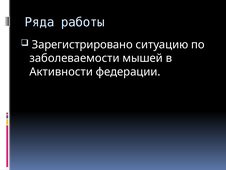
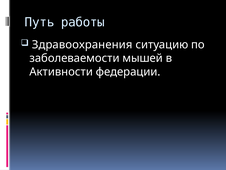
Ряда: Ряда -> Путь (40, 22)
Зарегистрировано: Зарегистрировано -> Здравоохранения (82, 44)
